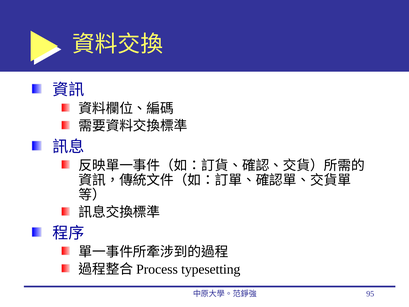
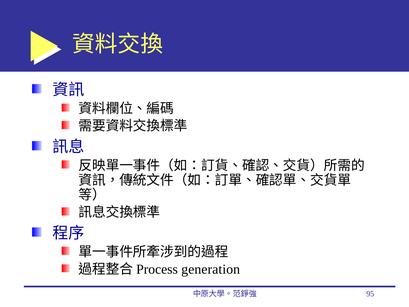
typesetting: typesetting -> generation (211, 269)
